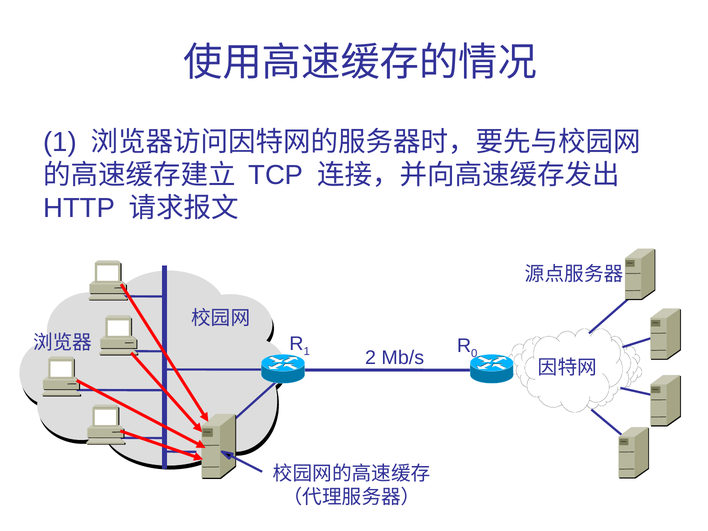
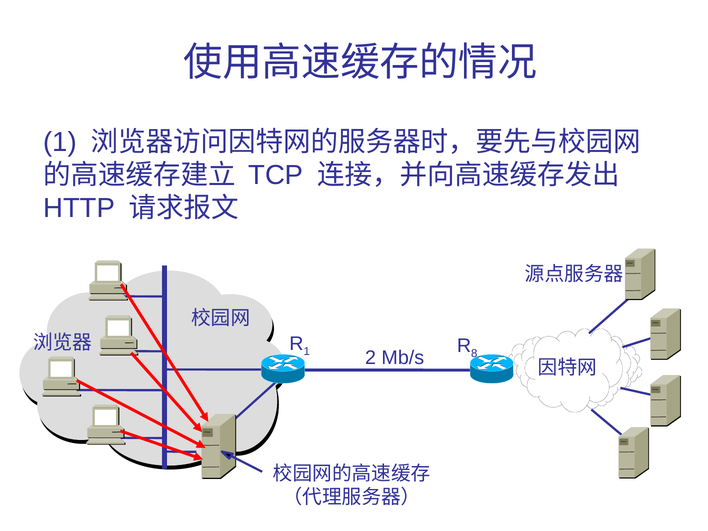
0: 0 -> 8 (474, 353)
